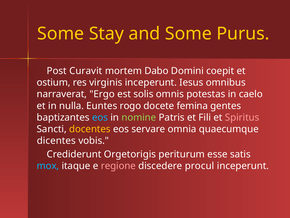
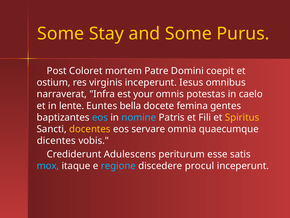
Curavit: Curavit -> Coloret (86, 71)
Dabo: Dabo -> Patre (156, 71)
Ergo: Ergo -> Infra (102, 94)
solis: solis -> your (143, 94)
nulla: nulla -> lente (72, 106)
rogo: rogo -> bella (130, 106)
nomine colour: light green -> light blue (139, 117)
Spiritus colour: pink -> yellow (242, 117)
Orgetorigis: Orgetorigis -> Adulescens (130, 154)
regione colour: pink -> light blue (118, 165)
